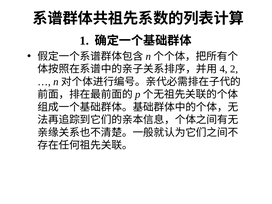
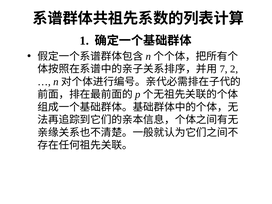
4: 4 -> 7 (224, 69)
